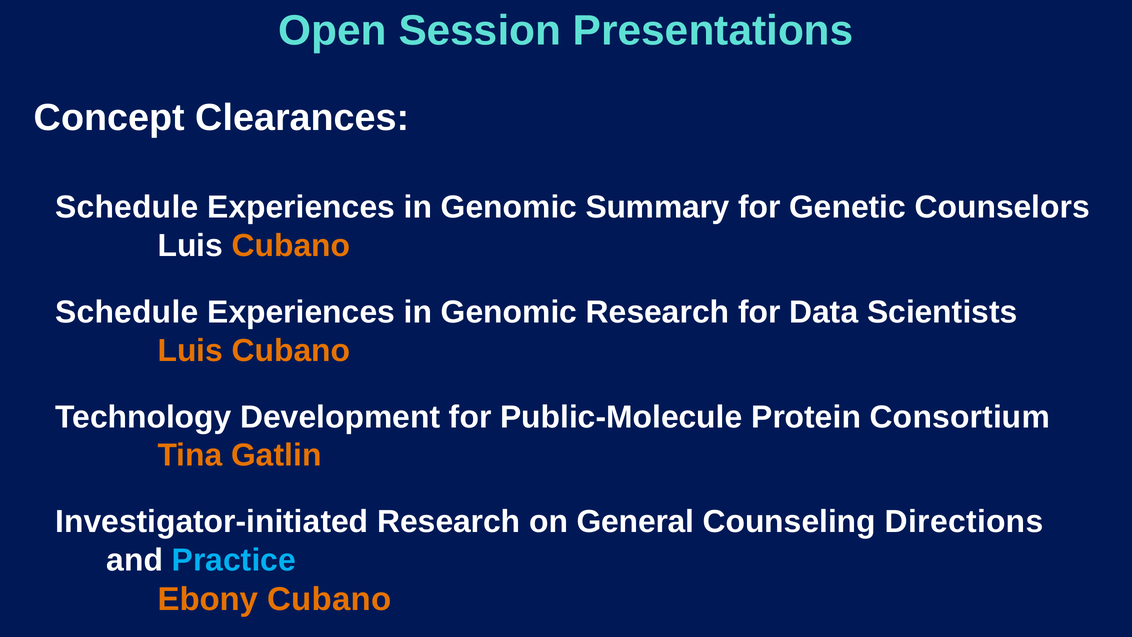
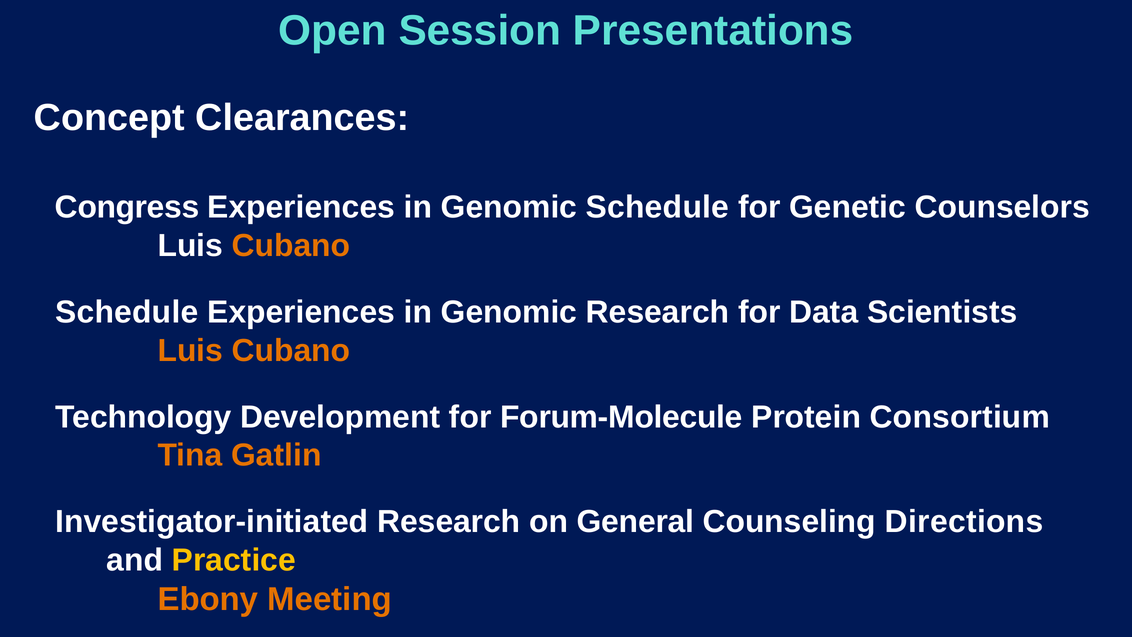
Schedule: Schedule -> Congress (127, 207)
Genomic Summary: Summary -> Schedule (657, 207)
Public-Molecule: Public-Molecule -> Forum-Molecule (621, 417)
Practice colour: light blue -> yellow (234, 560)
Ebony Cubano: Cubano -> Meeting (330, 599)
